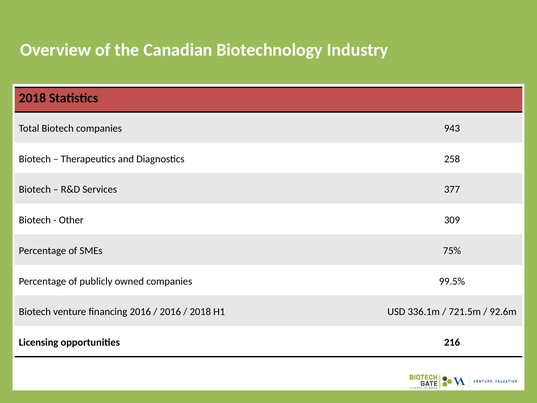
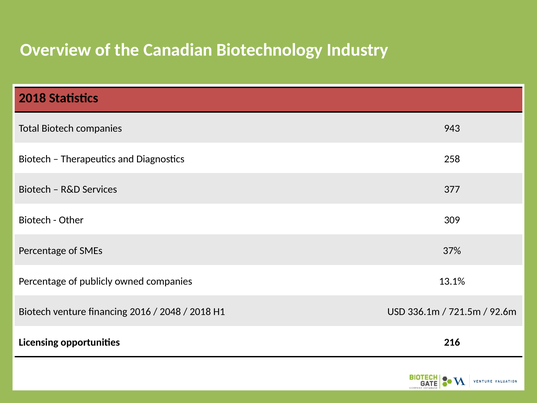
75%: 75% -> 37% (452, 251)
99.5%: 99.5% -> 13.1% (452, 281)
2016: 2016 -> 2048 (170, 312)
